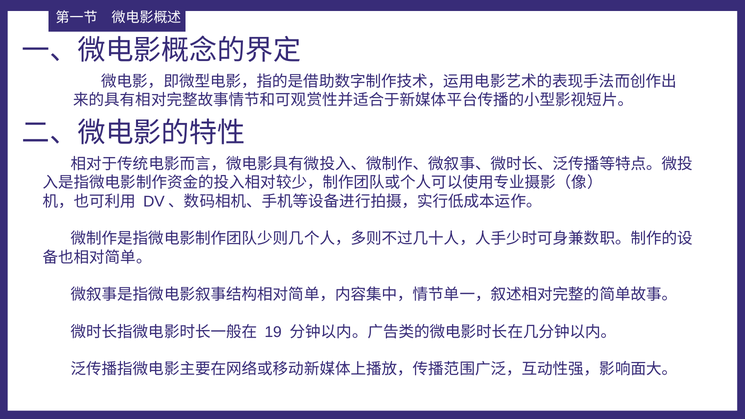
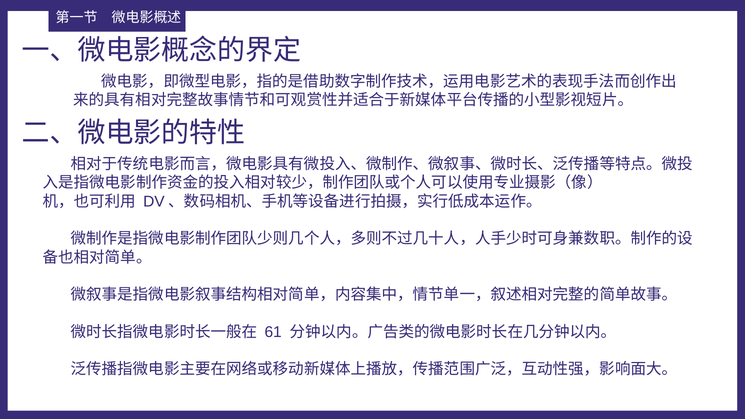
19: 19 -> 61 (273, 332)
